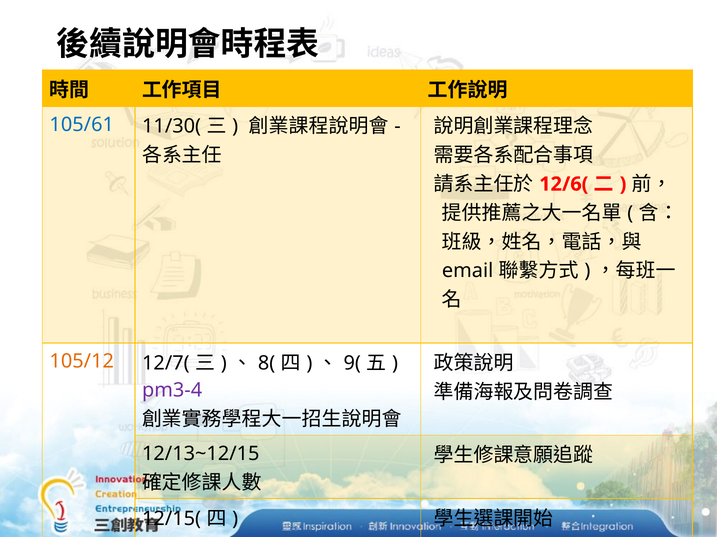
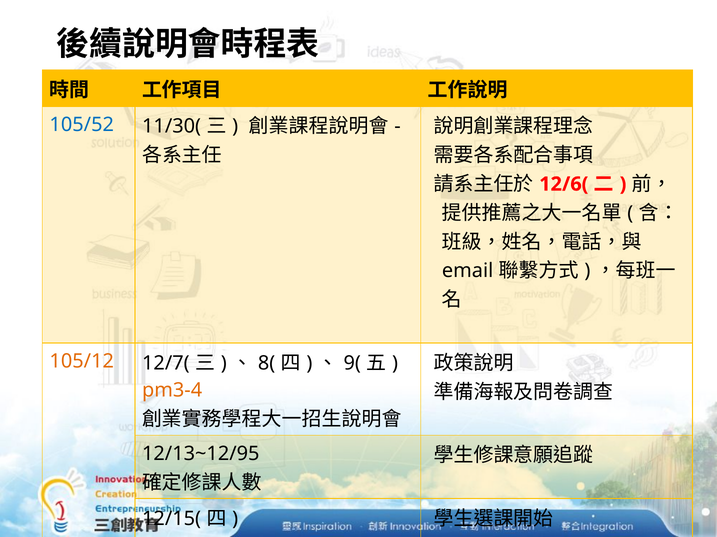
105/61: 105/61 -> 105/52 (82, 125)
pm3-4 colour: purple -> orange (172, 391)
12/13~12/15: 12/13~12/15 -> 12/13~12/95 (201, 454)
